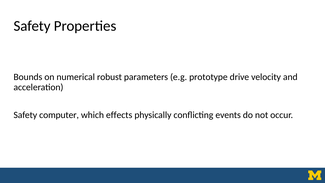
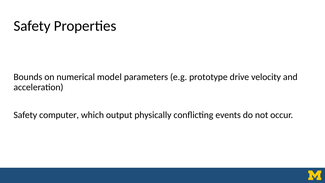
robust: robust -> model (109, 77)
effects: effects -> output (119, 115)
